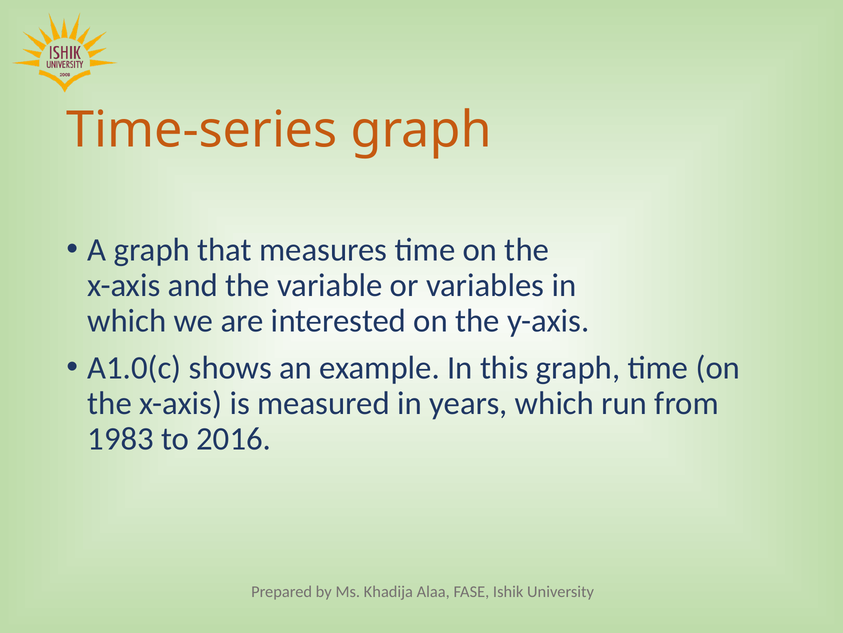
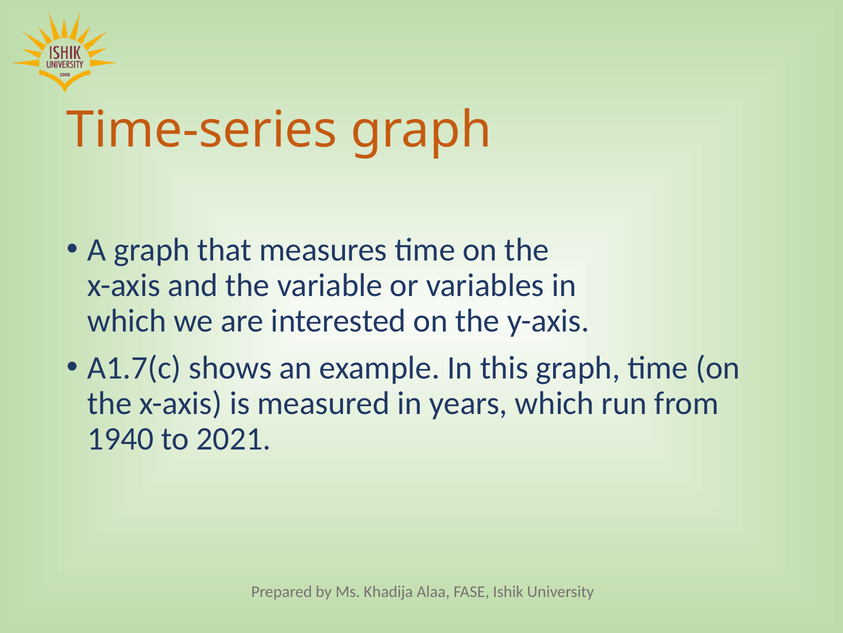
A1.0(c: A1.0(c -> A1.7(c (134, 367)
1983: 1983 -> 1940 (121, 438)
2016: 2016 -> 2021 (234, 438)
